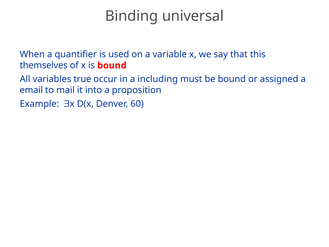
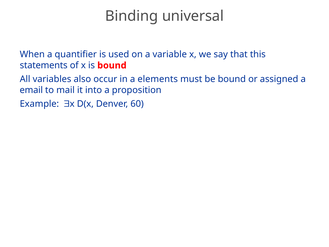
themselves: themselves -> statements (44, 65)
true: true -> also (82, 79)
including: including -> elements (158, 79)
